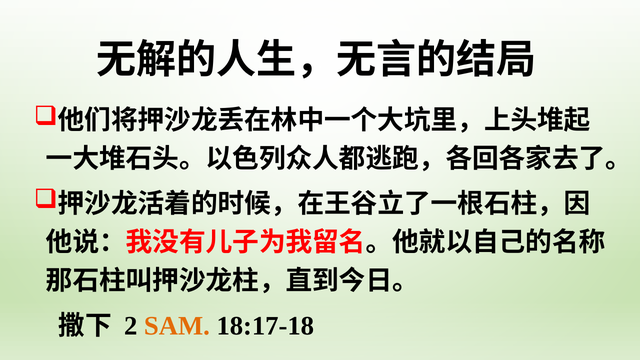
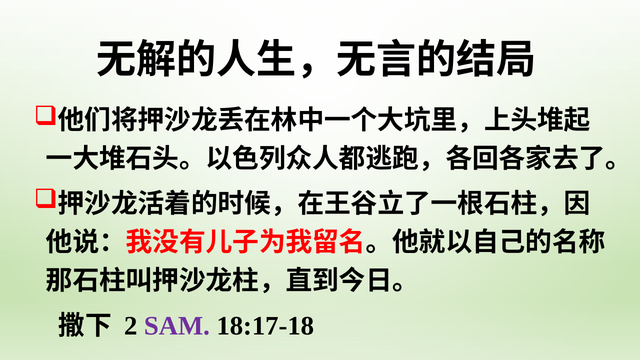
SAM colour: orange -> purple (177, 326)
